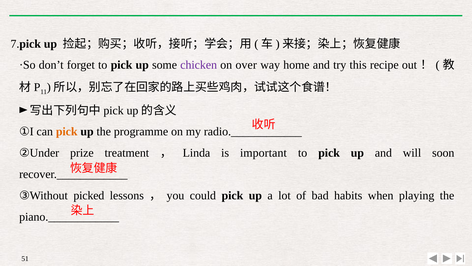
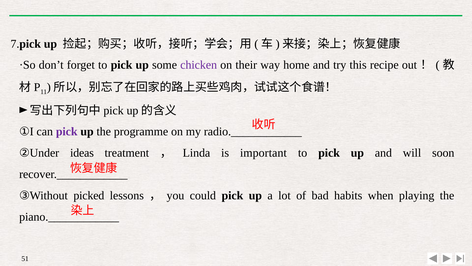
over: over -> their (246, 65)
pick colour: orange -> purple (67, 131)
prize: prize -> ideas (82, 153)
